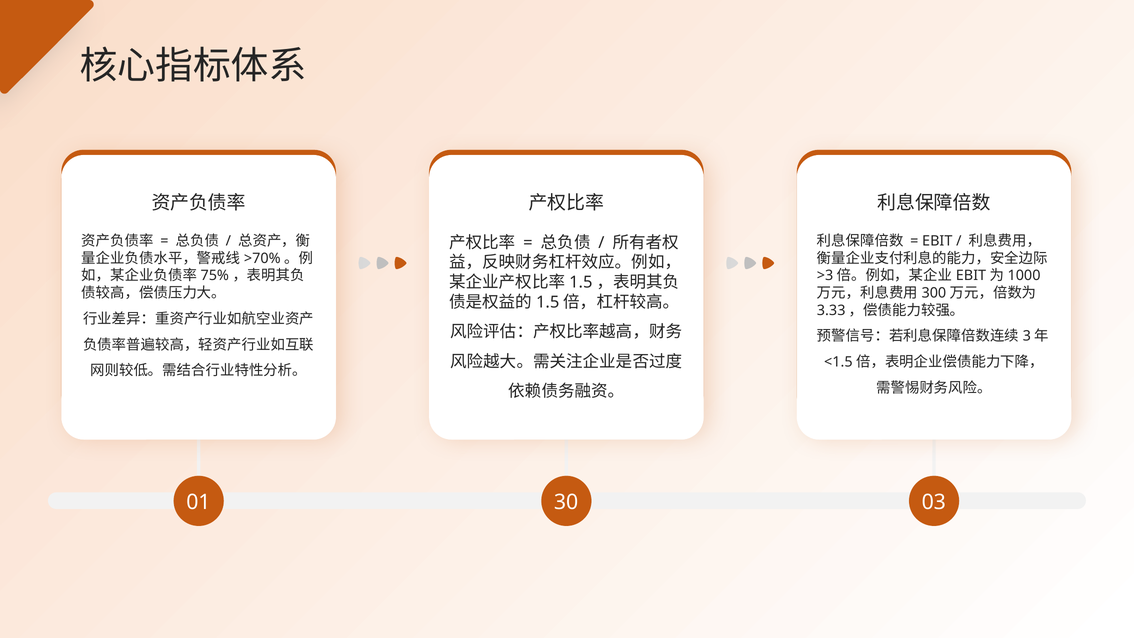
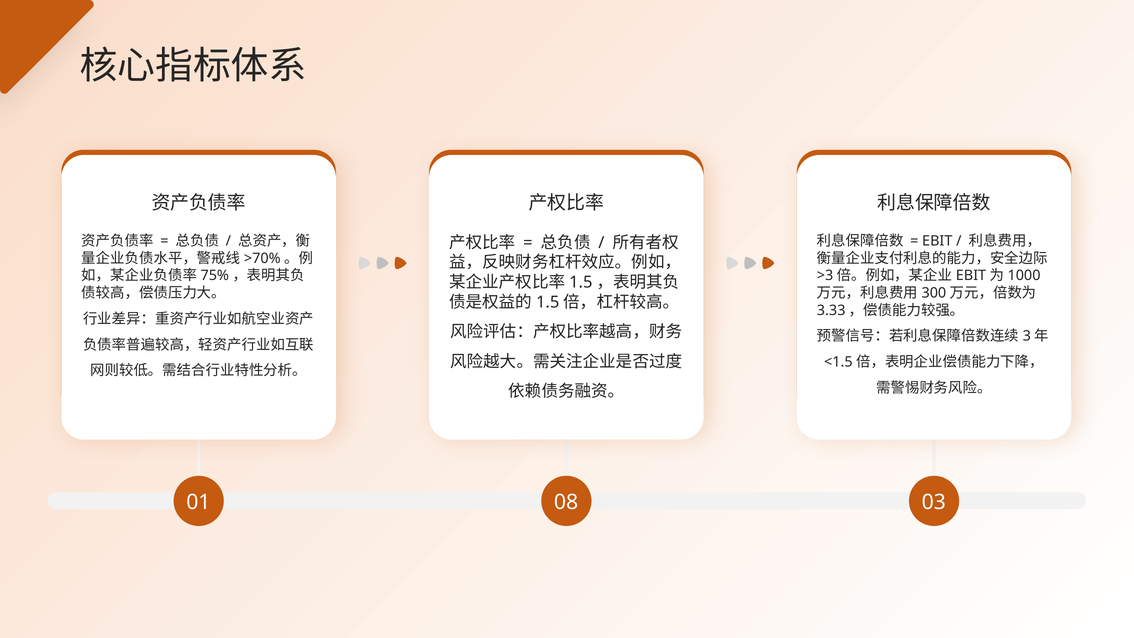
30: 30 -> 08 (566, 502)
